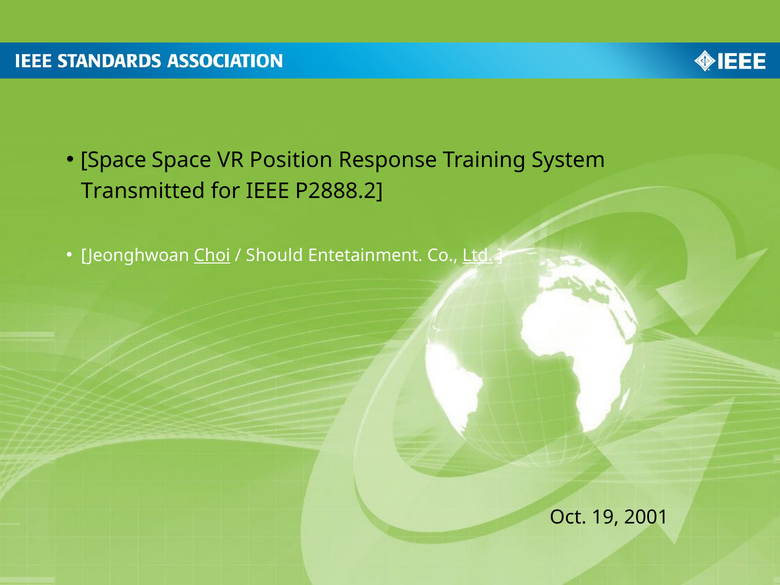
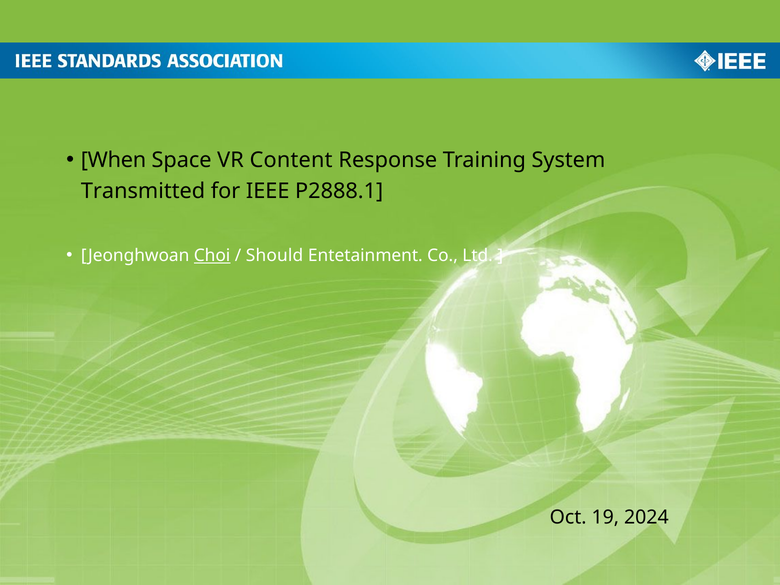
Space: Space -> When (114, 160)
Position: Position -> Content (291, 160)
P2888.2: P2888.2 -> P2888.1 (339, 191)
Ltd underline: present -> none (478, 256)
2001: 2001 -> 2024 (646, 517)
